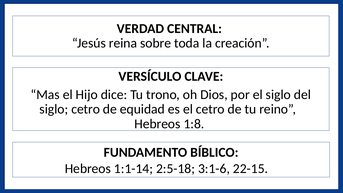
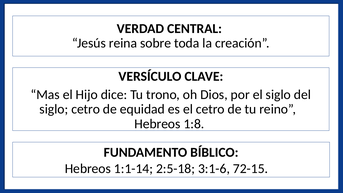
22-15: 22-15 -> 72-15 (251, 169)
